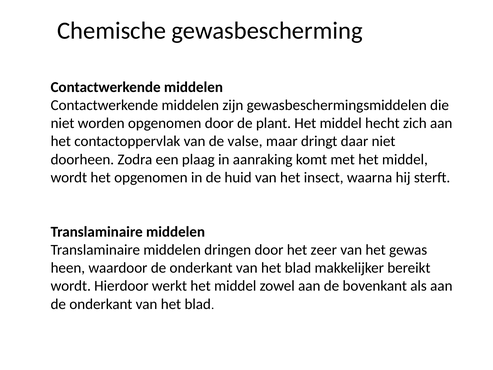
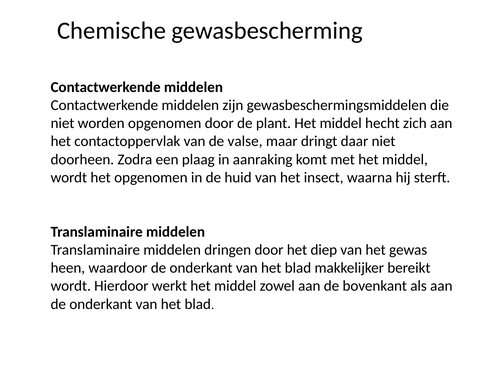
zeer: zeer -> diep (324, 250)
